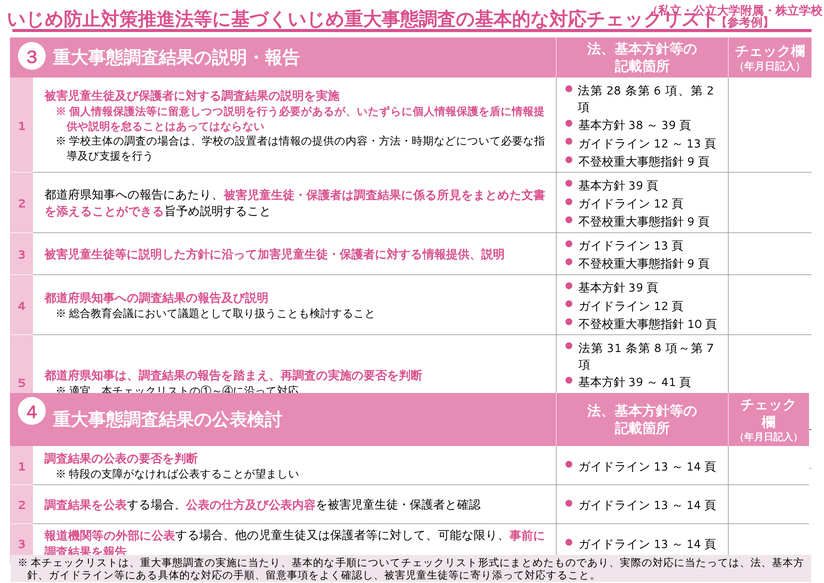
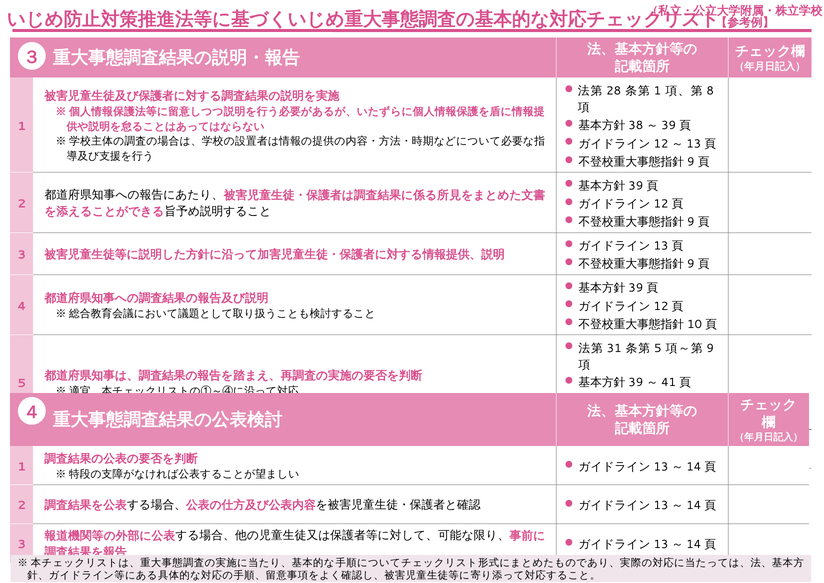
6: 6 -> 1 (657, 91)
2: 2 -> 8 (710, 91)
8: 8 -> 5 (658, 348)
7: 7 -> 9 (710, 348)
